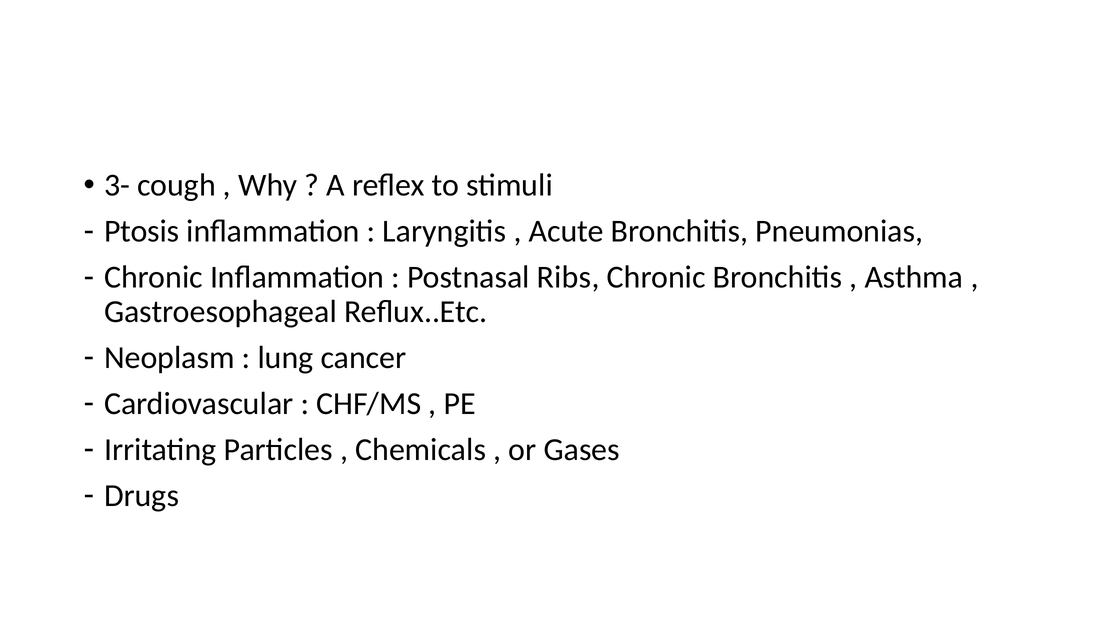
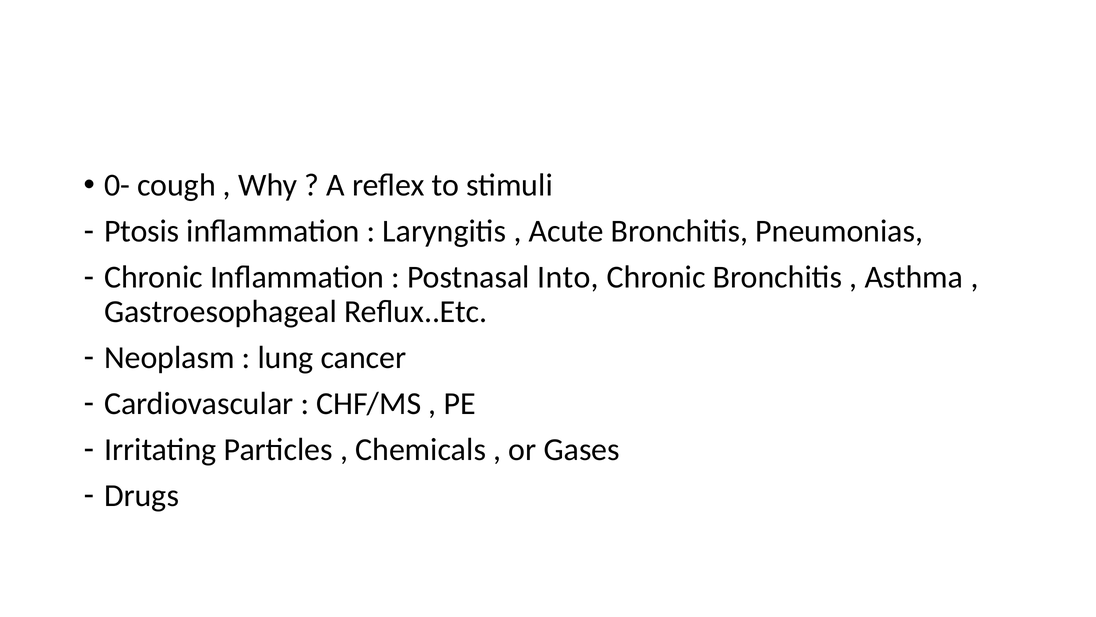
3-: 3- -> 0- (117, 185)
Ribs: Ribs -> Into (568, 277)
